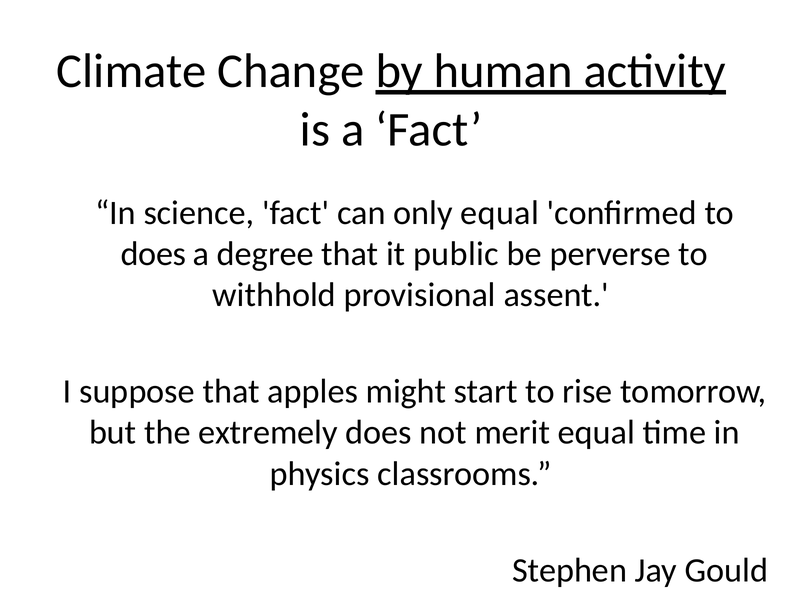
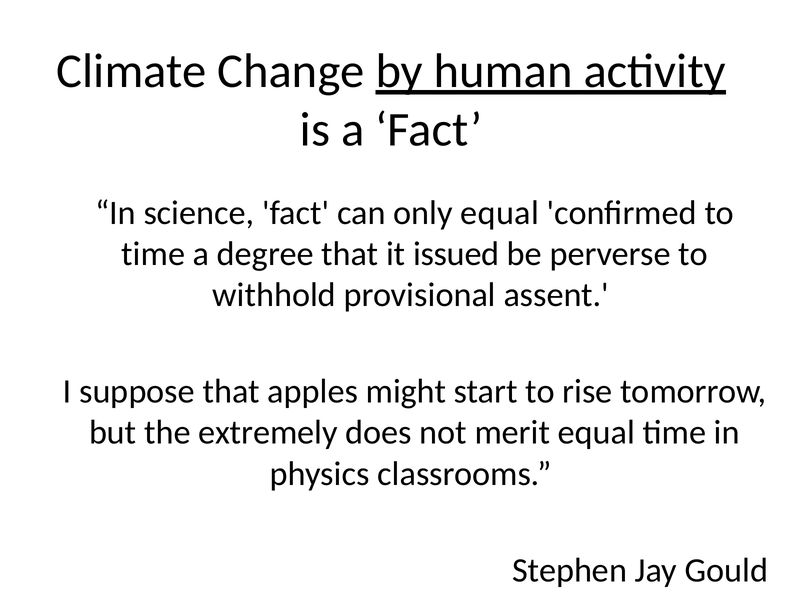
does: does -> time (153, 254)
public: public -> issued (456, 254)
